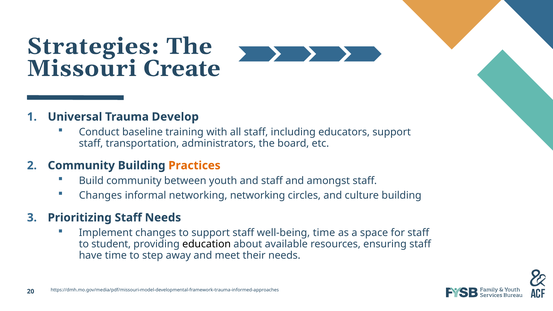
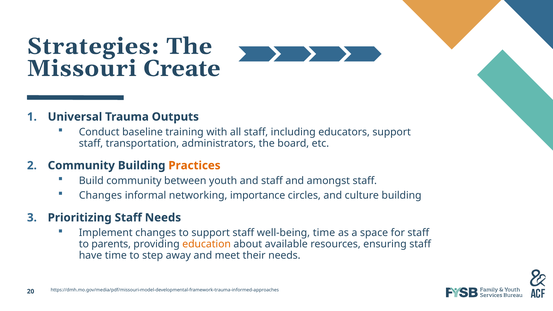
Develop: Develop -> Outputs (175, 117)
networking networking: networking -> importance (258, 195)
student: student -> parents (111, 244)
education colour: black -> orange (207, 244)
